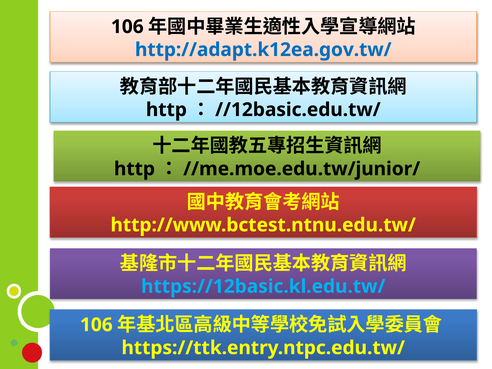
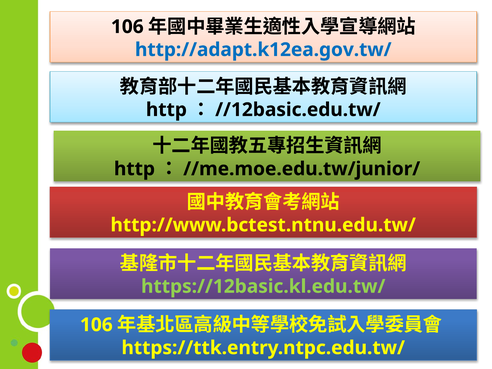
https://12basic.kl.edu.tw/ colour: light blue -> light green (263, 286)
